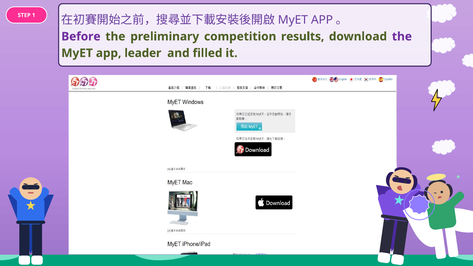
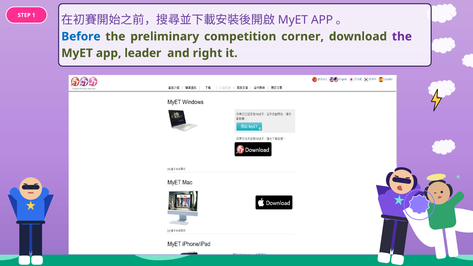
Before colour: purple -> blue (81, 37)
results: results -> corner (303, 37)
filled: filled -> right (207, 53)
